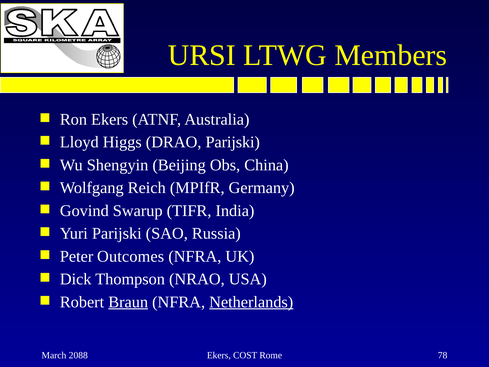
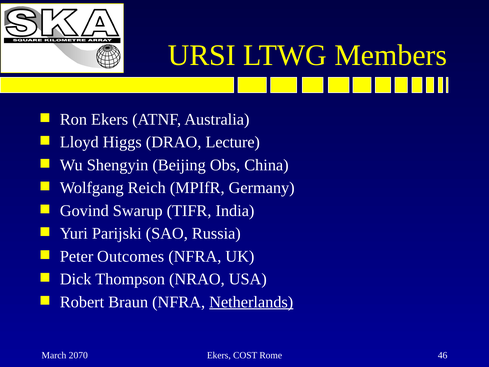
DRAO Parijski: Parijski -> Lecture (233, 142)
Braun underline: present -> none (128, 302)
2088: 2088 -> 2070 (78, 355)
78: 78 -> 46 (443, 355)
